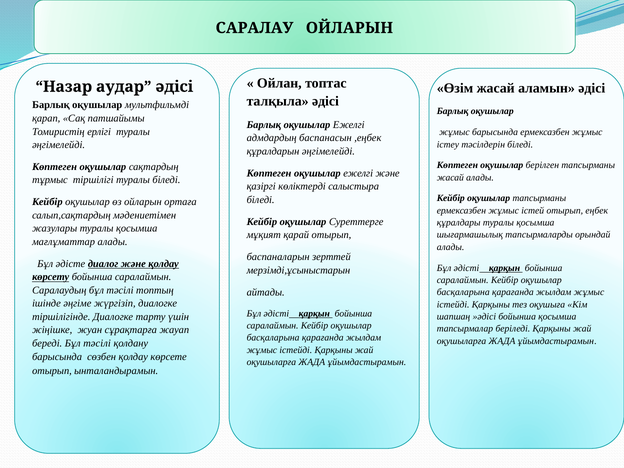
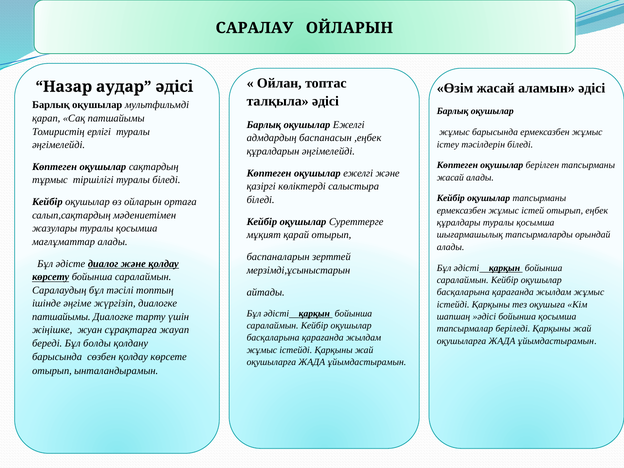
тіршілігінде: тіршілігінде -> патшайымы (61, 317)
береді Бұл тәсілі: тәсілі -> болды (97, 343)
